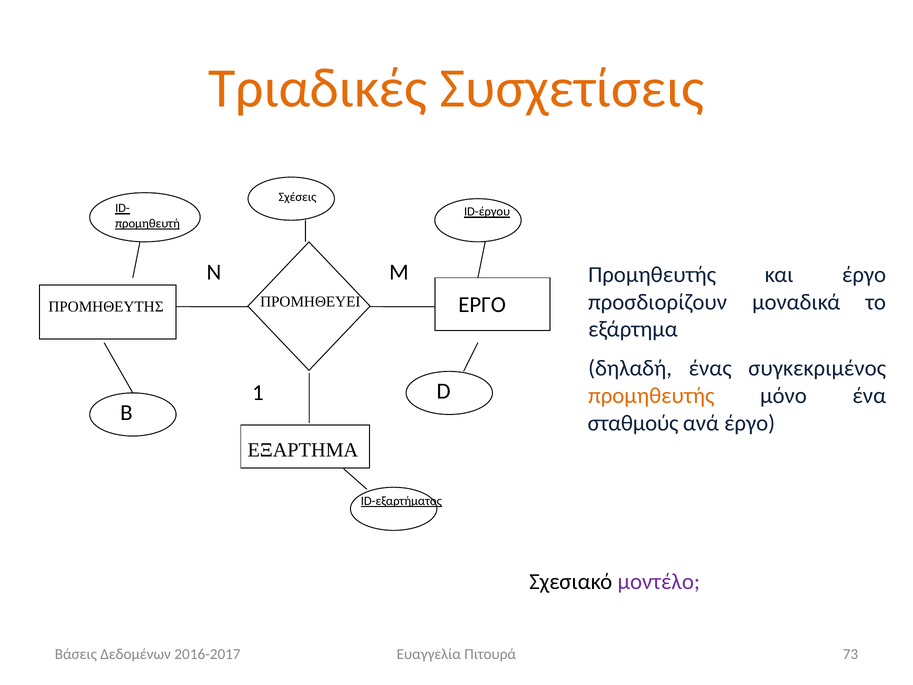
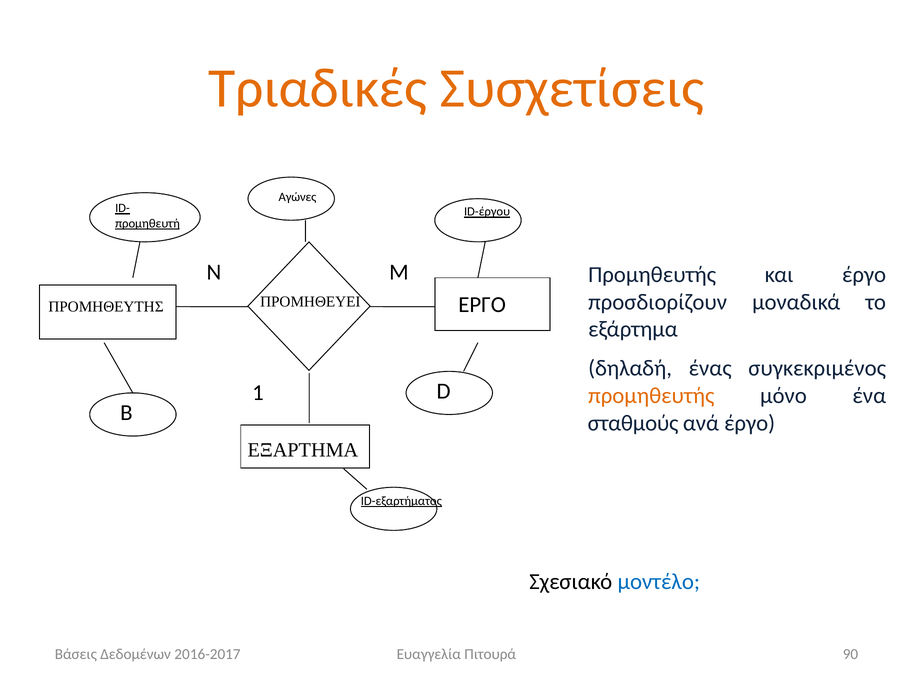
Σχέσεις: Σχέσεις -> Αγώνες (298, 197)
μοντέλο colour: purple -> blue (659, 581)
73: 73 -> 90 (851, 654)
